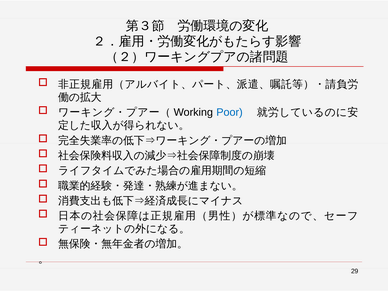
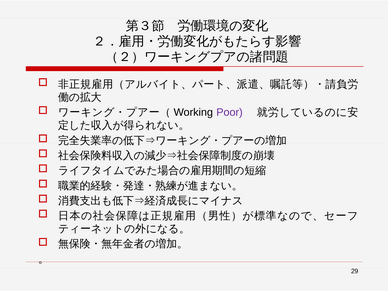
Poor colour: blue -> purple (230, 112)
